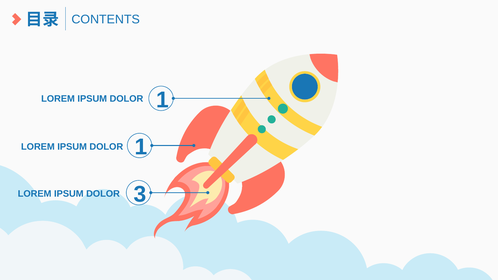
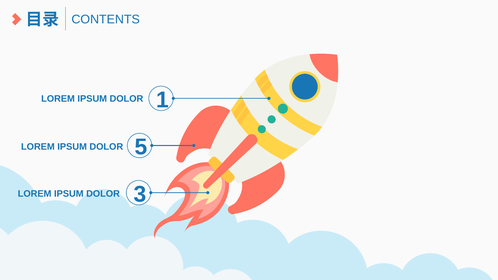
DOLOR 1: 1 -> 5 (141, 147)
